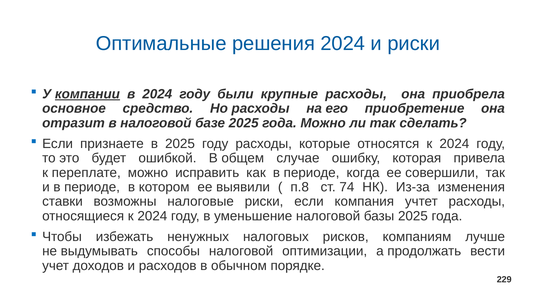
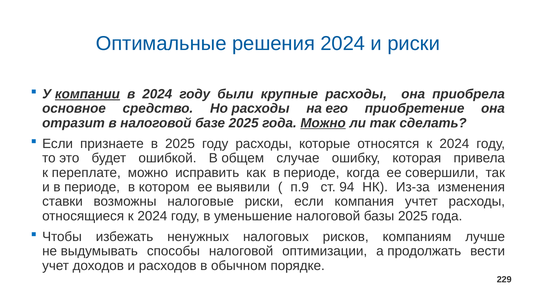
Можно underline: none -> present (323, 123)
п.8: п.8 -> п.9 (300, 187)
74: 74 -> 94 (347, 187)
